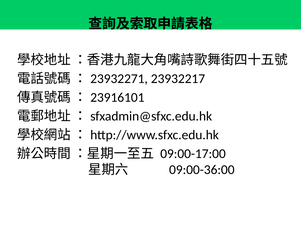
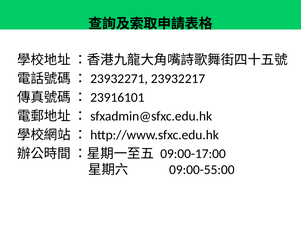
09:00-36:00: 09:00-36:00 -> 09:00-55:00 (202, 170)
